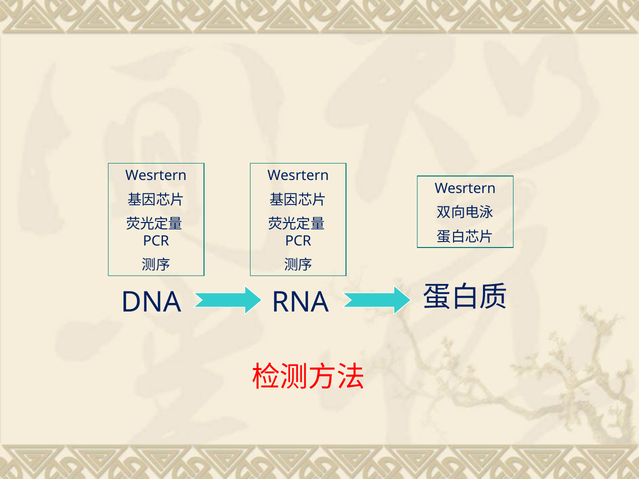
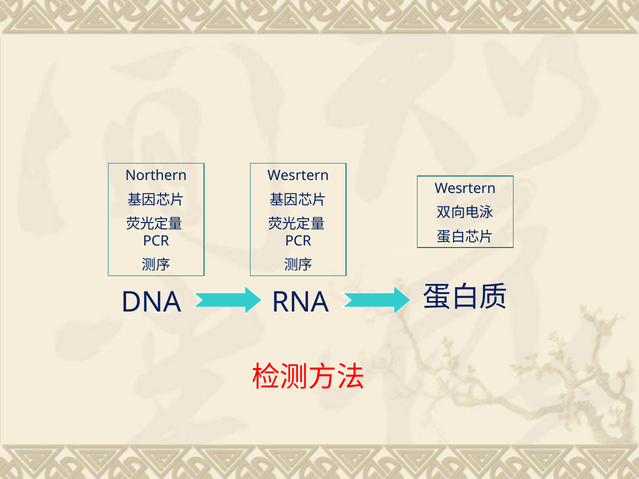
Wesrtern: Wesrtern -> Northern (156, 176)
